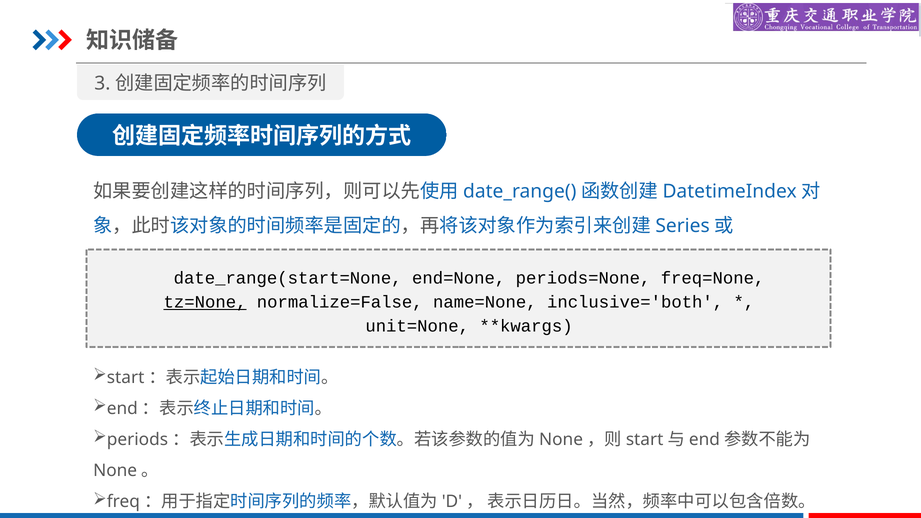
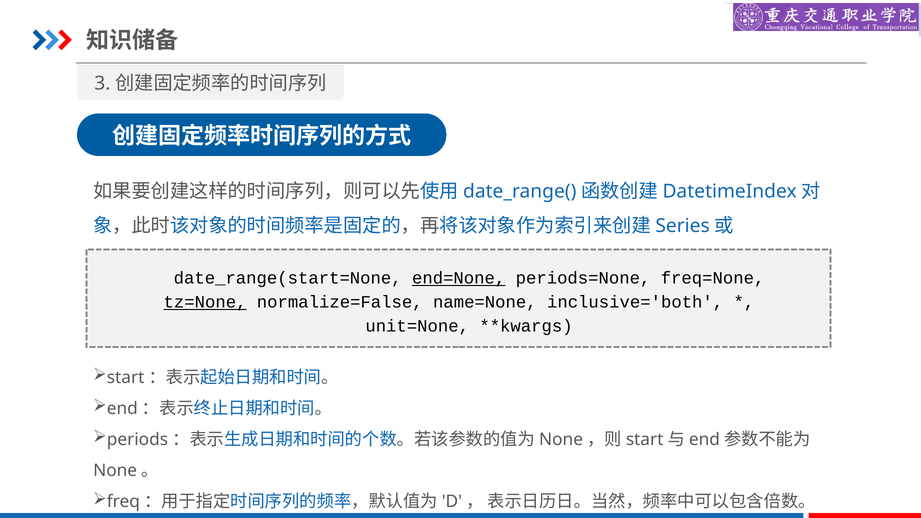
end=None underline: none -> present (459, 278)
